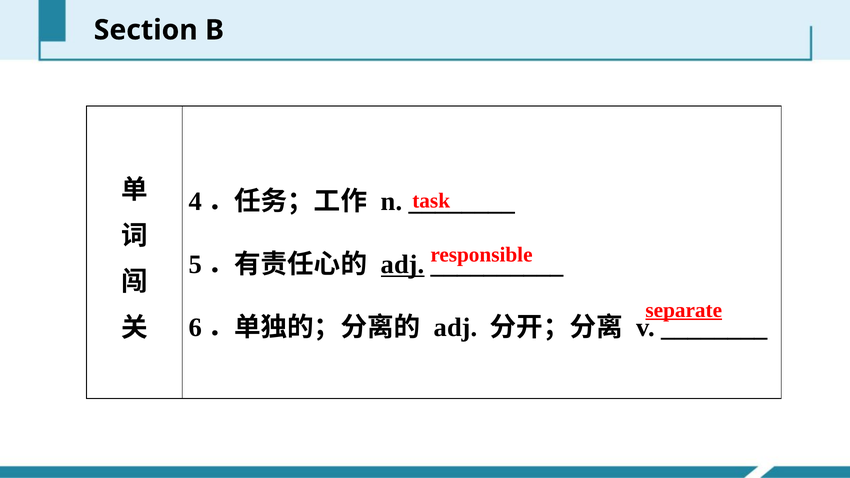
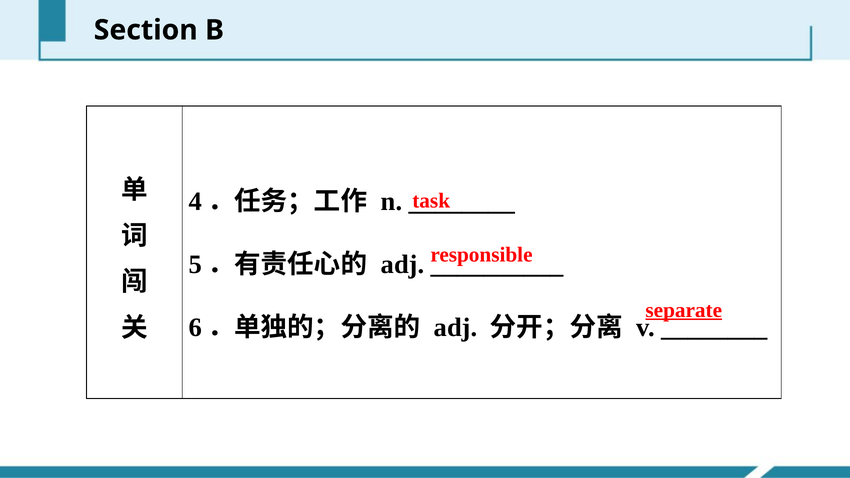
adj underline: present -> none (403, 265)
